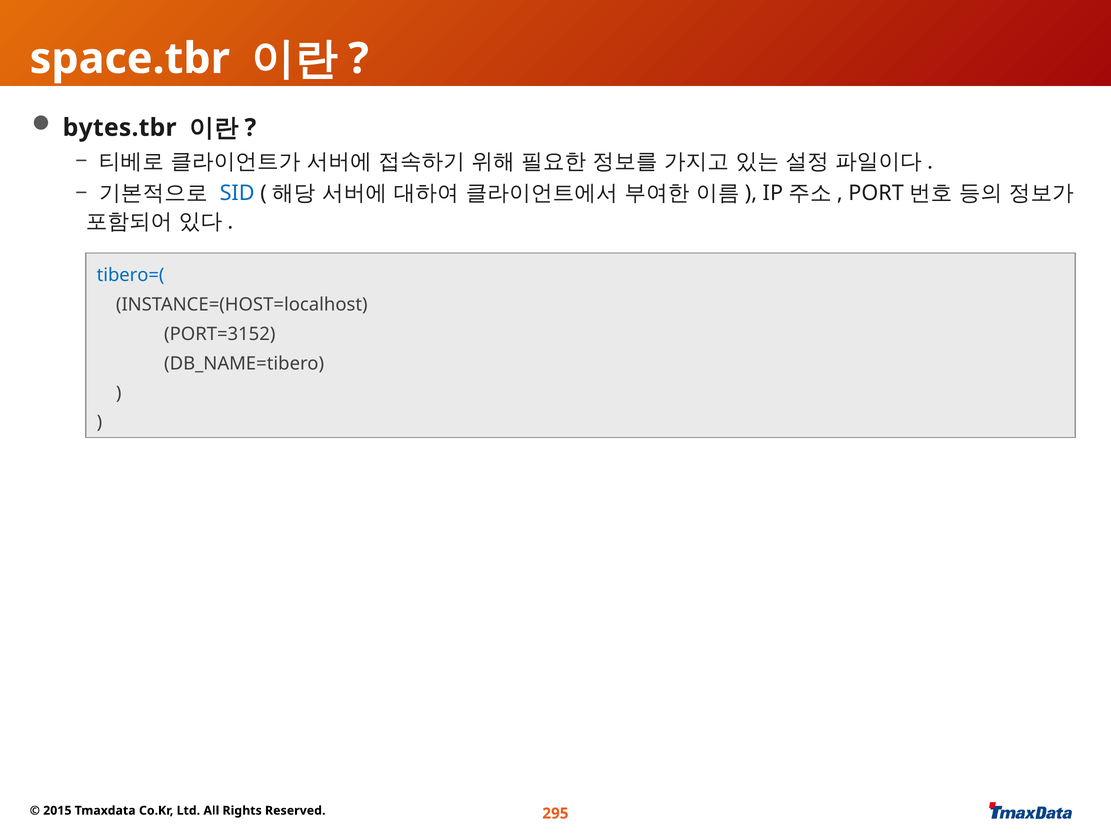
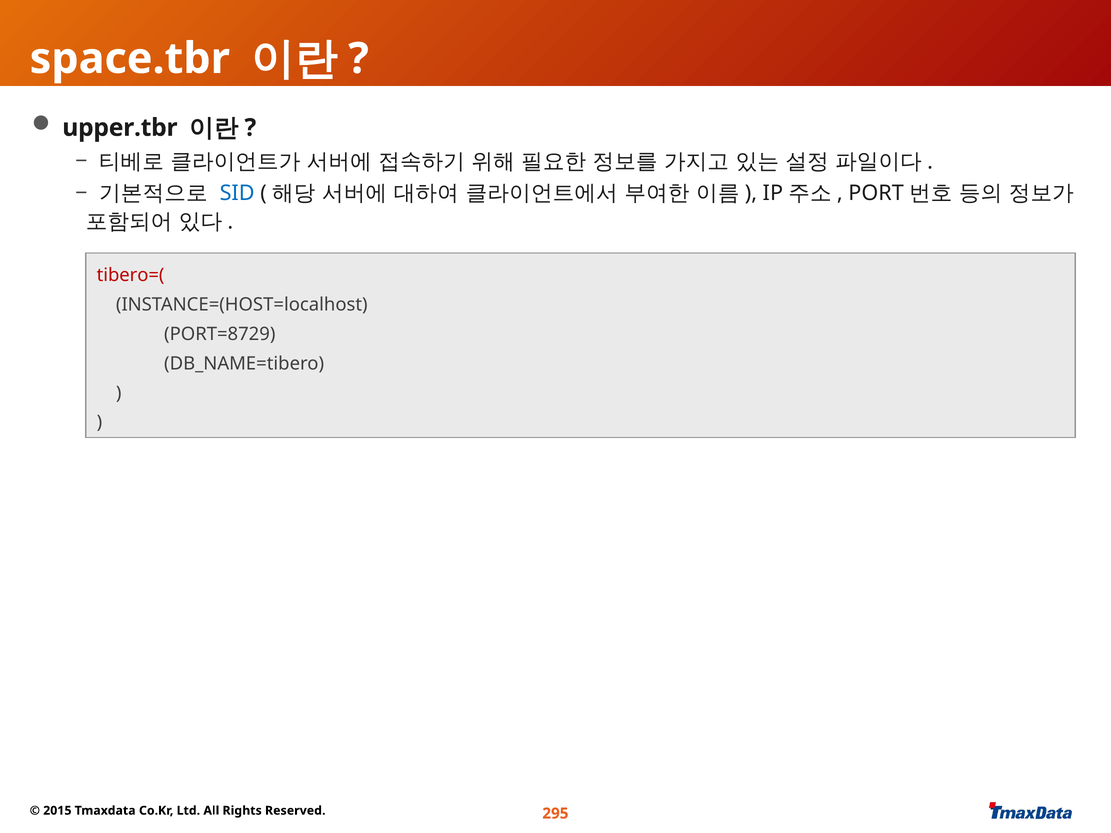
bytes.tbr: bytes.tbr -> upper.tbr (120, 128)
tibero=( colour: blue -> red (131, 275)
PORT=3152: PORT=3152 -> PORT=8729 (220, 334)
